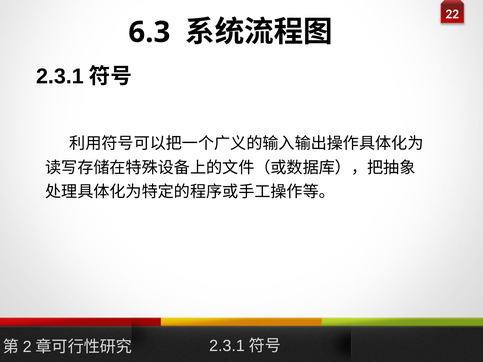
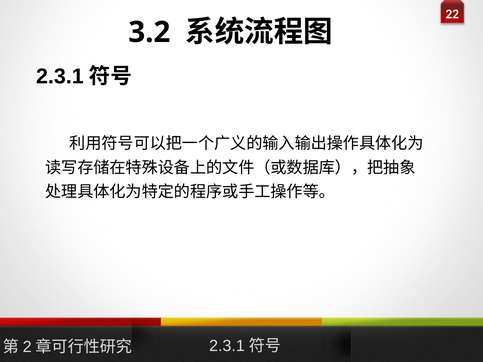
6.3: 6.3 -> 3.2 (149, 32)
